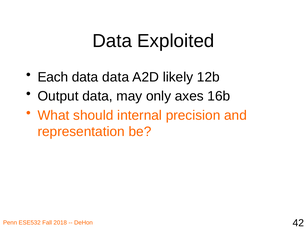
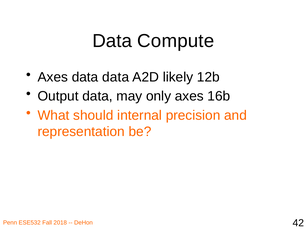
Exploited: Exploited -> Compute (176, 41)
Each: Each -> Axes (53, 77)
